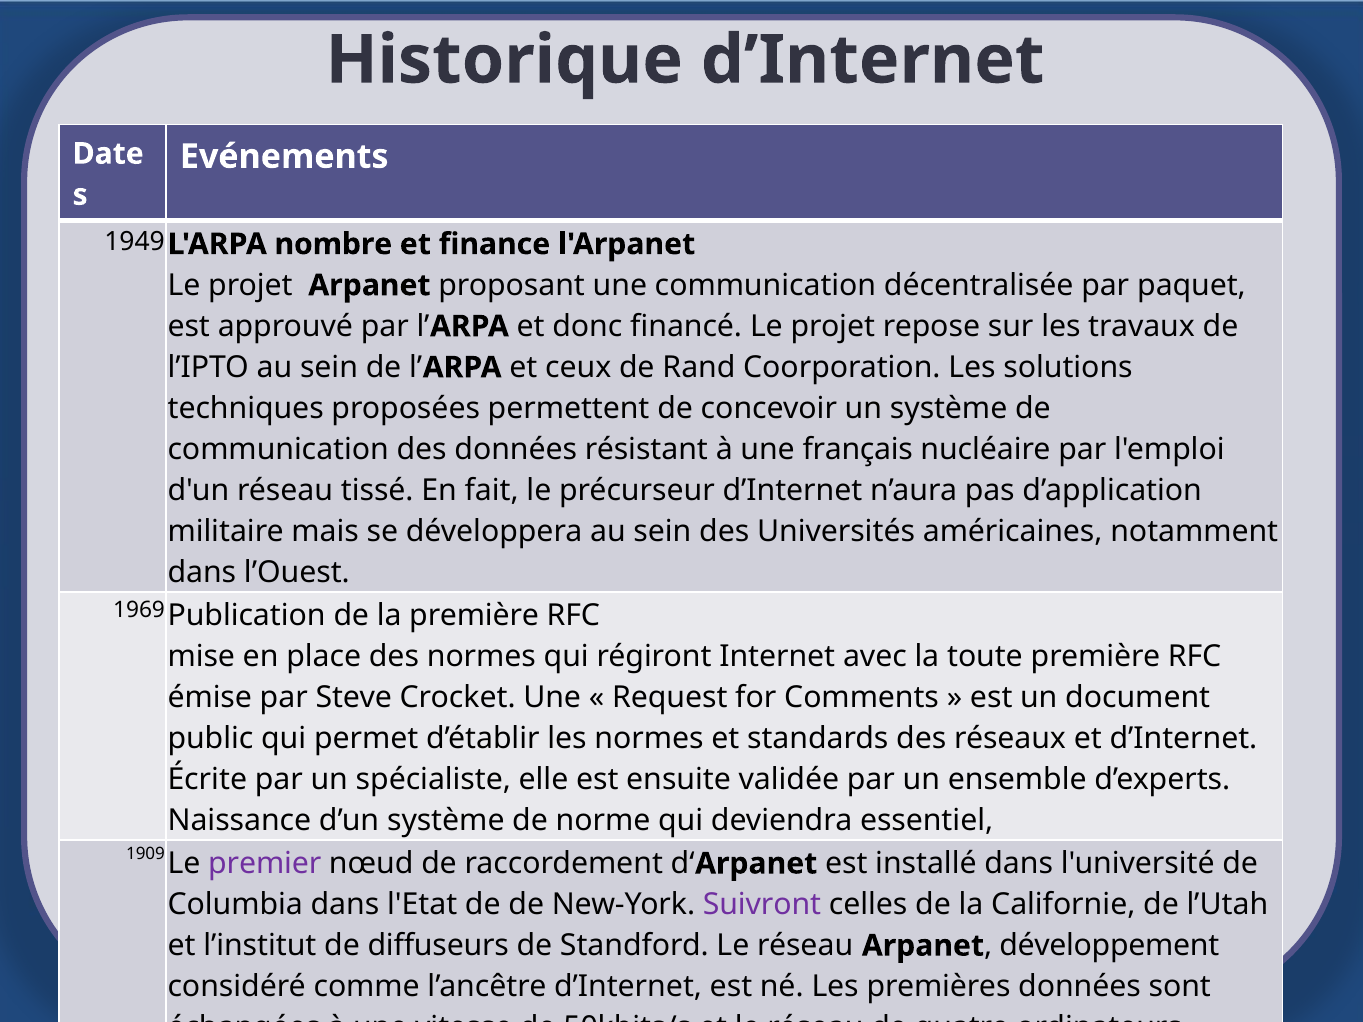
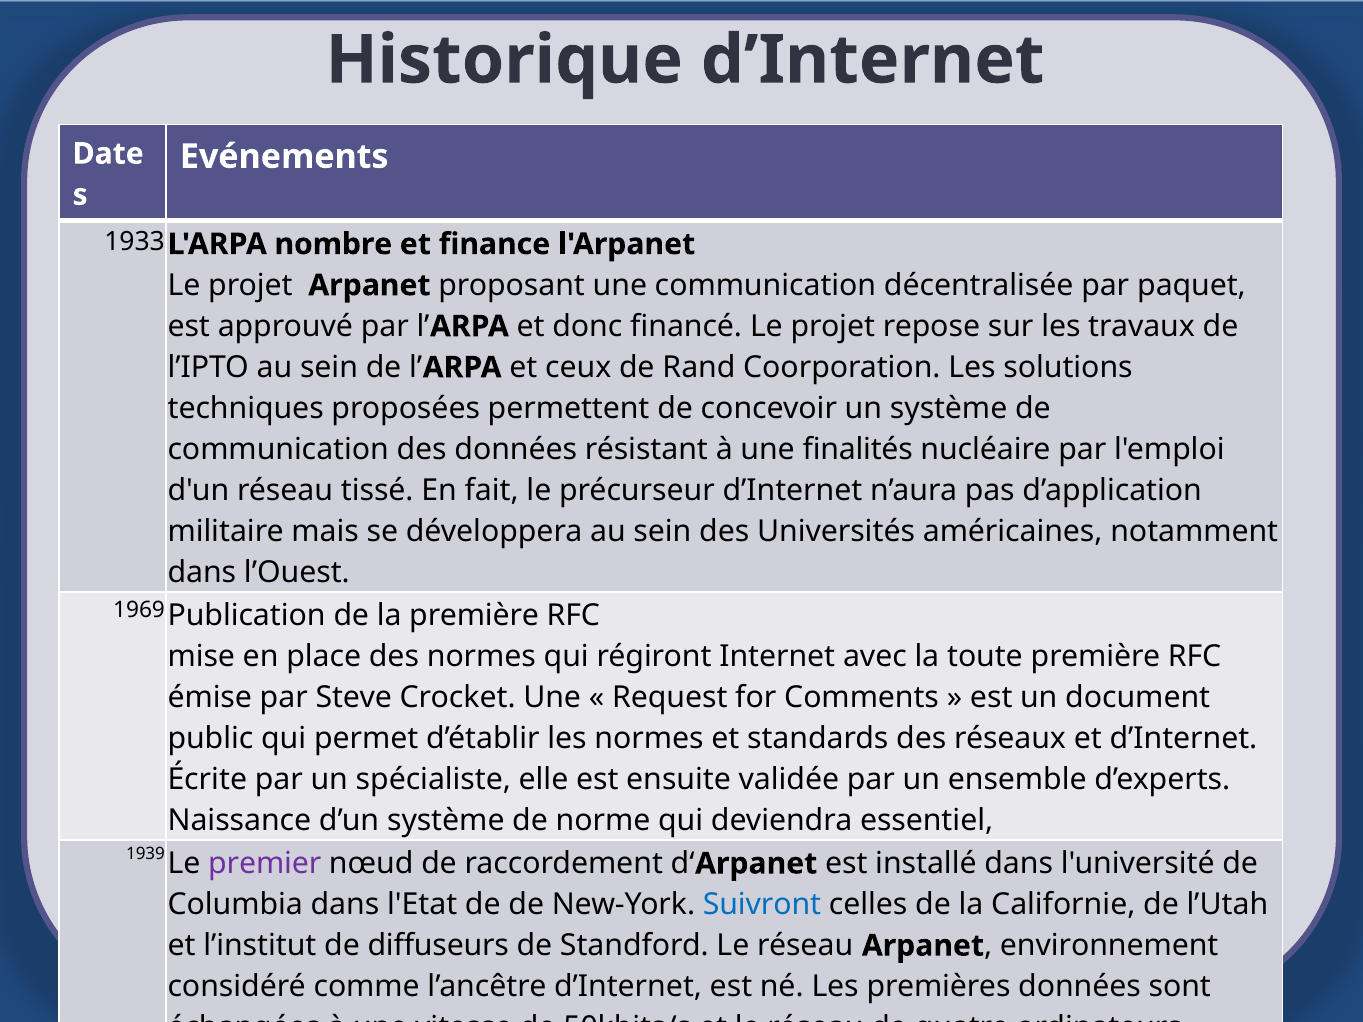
1949: 1949 -> 1933 (135, 242)
français: français -> finalités (858, 450)
1909: 1909 -> 1939 (146, 854)
Suivront colour: purple -> blue (762, 905)
développement: développement -> environnement (1109, 946)
